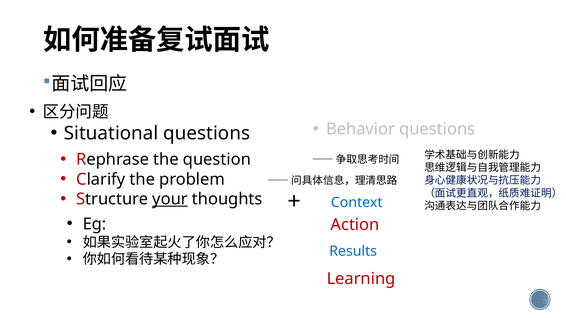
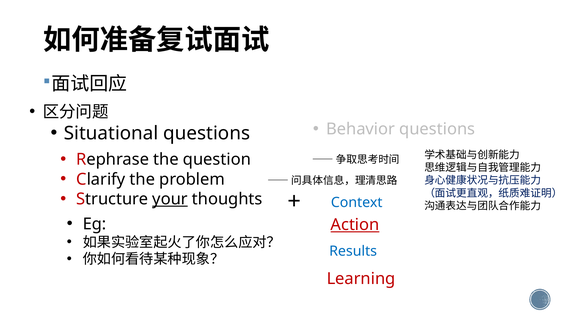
Action underline: none -> present (355, 225)
